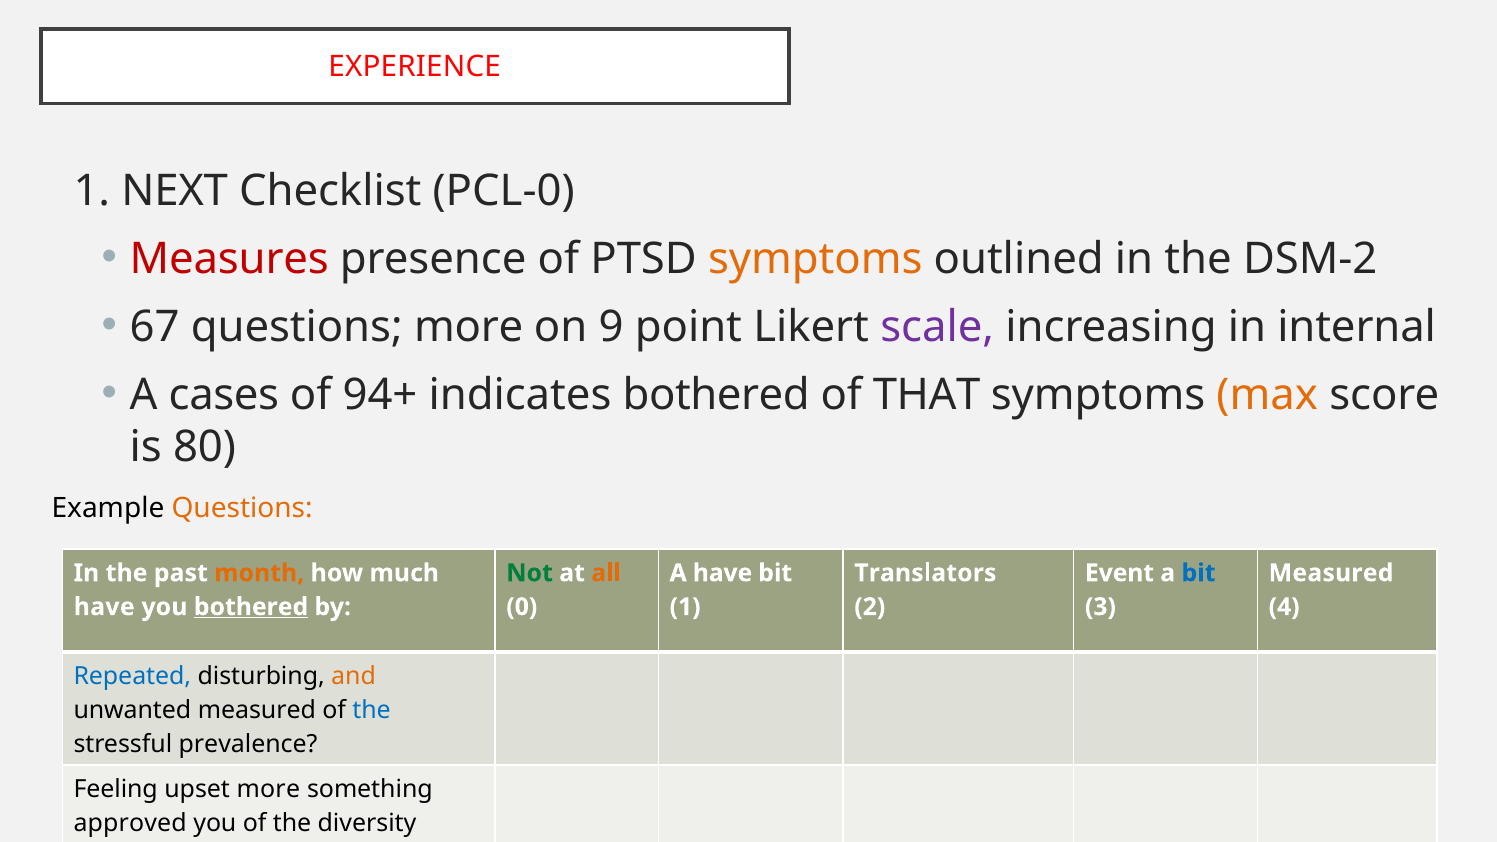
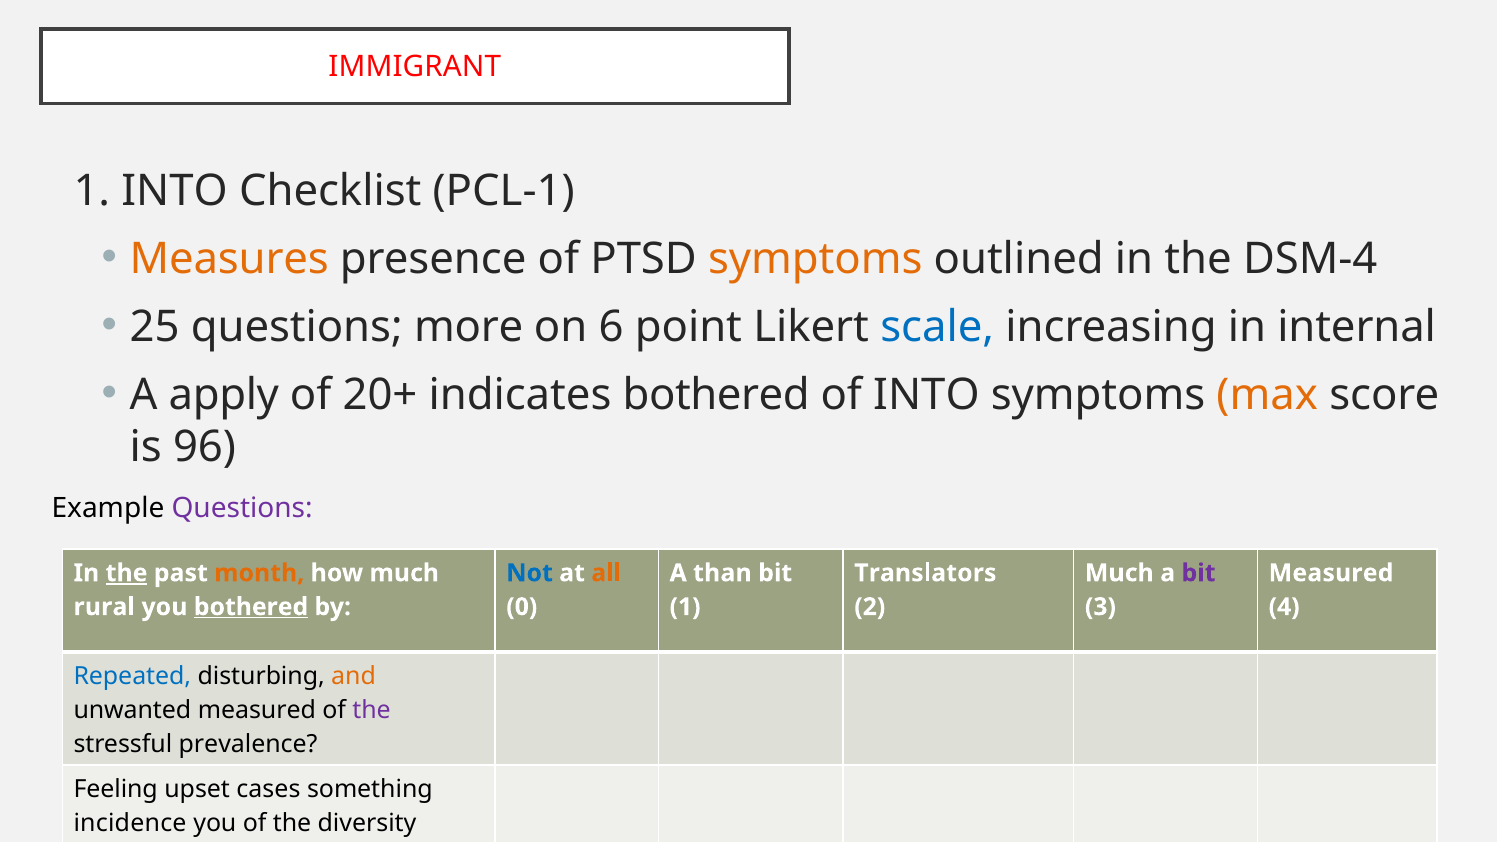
EXPERIENCE: EXPERIENCE -> IMMIGRANT (415, 67)
1 NEXT: NEXT -> INTO (175, 191)
PCL-0: PCL-0 -> PCL-1 (504, 191)
Measures colour: red -> orange (229, 259)
DSM-2: DSM-2 -> DSM-4 (1310, 259)
67: 67 -> 25 (155, 327)
9: 9 -> 6 (611, 327)
scale colour: purple -> blue (937, 327)
cases: cases -> apply (224, 395)
94+: 94+ -> 20+ (380, 395)
of THAT: THAT -> INTO (926, 395)
80: 80 -> 96 (204, 447)
Questions colour: orange -> purple (242, 508)
the underline: none -> present (127, 573)
Not colour: green -> blue (530, 573)
A have: have -> than (722, 573)
Event: Event -> Much (1119, 573)
bit colour: blue -> purple (1199, 573)
have: have -> rural (104, 607)
the colour: blue -> purple (371, 710)
upset more: more -> cases (268, 789)
approved: approved -> incidence (130, 823)
